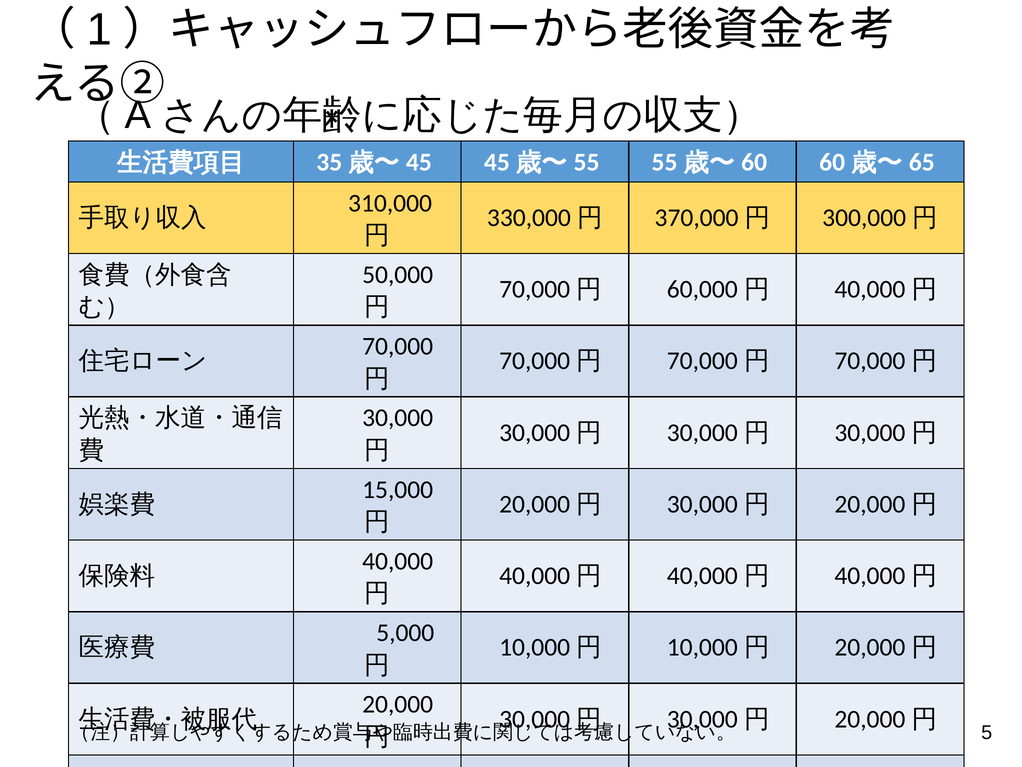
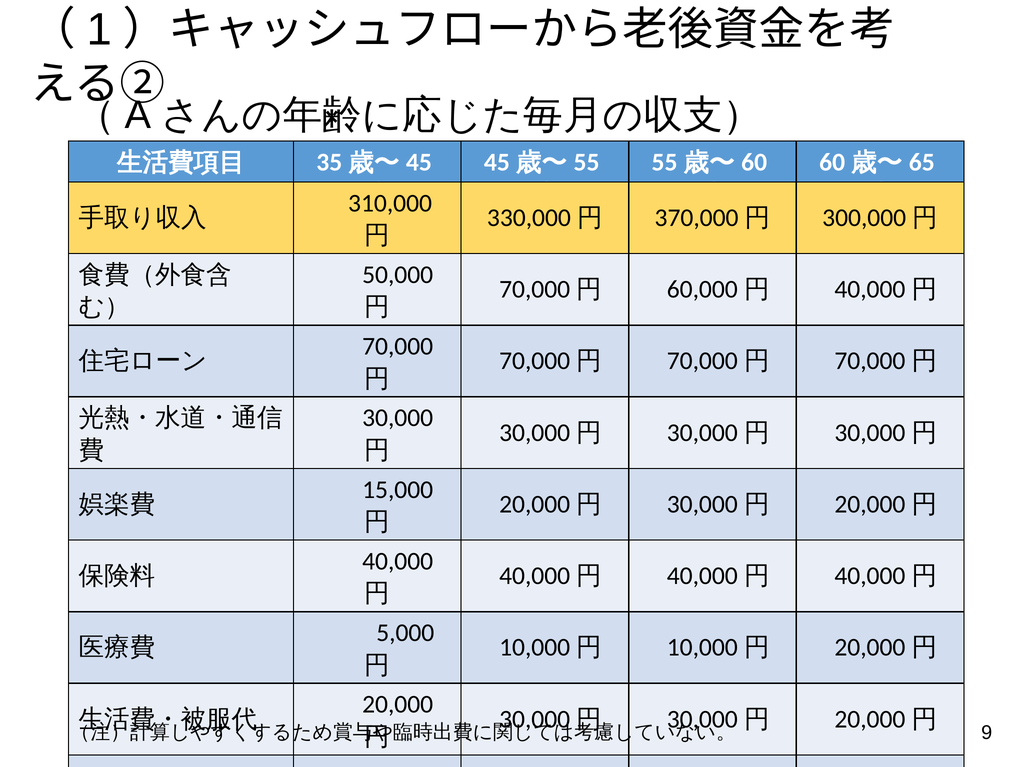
5: 5 -> 9 (987, 732)
